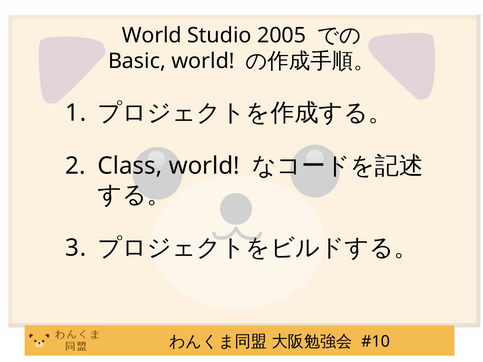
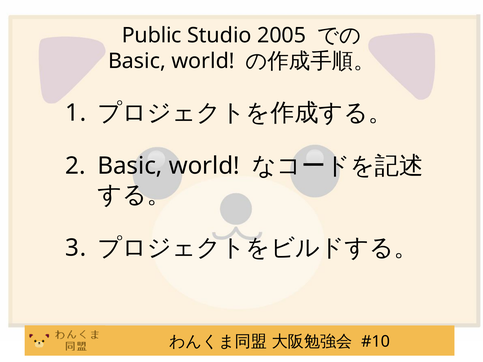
World: World -> Public (152, 35)
Class: Class -> Basic (130, 166)
